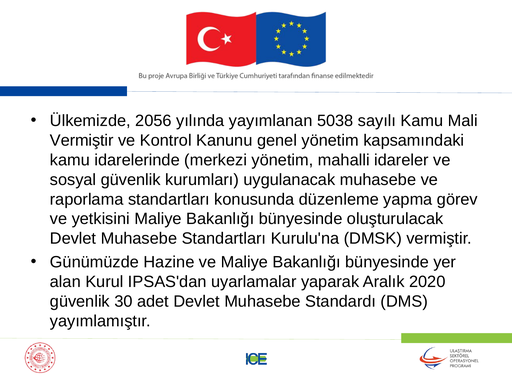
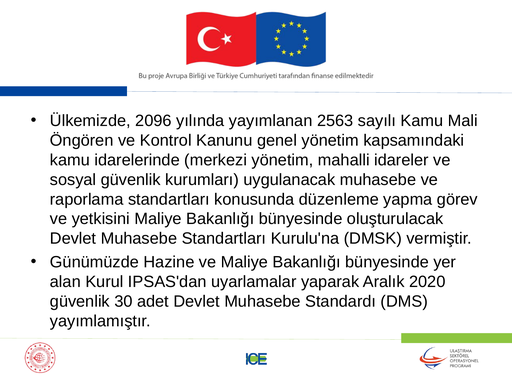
2056: 2056 -> 2096 (153, 121)
5038: 5038 -> 2563 (335, 121)
Vermiştir: Vermiştir -> Öngören (82, 140)
